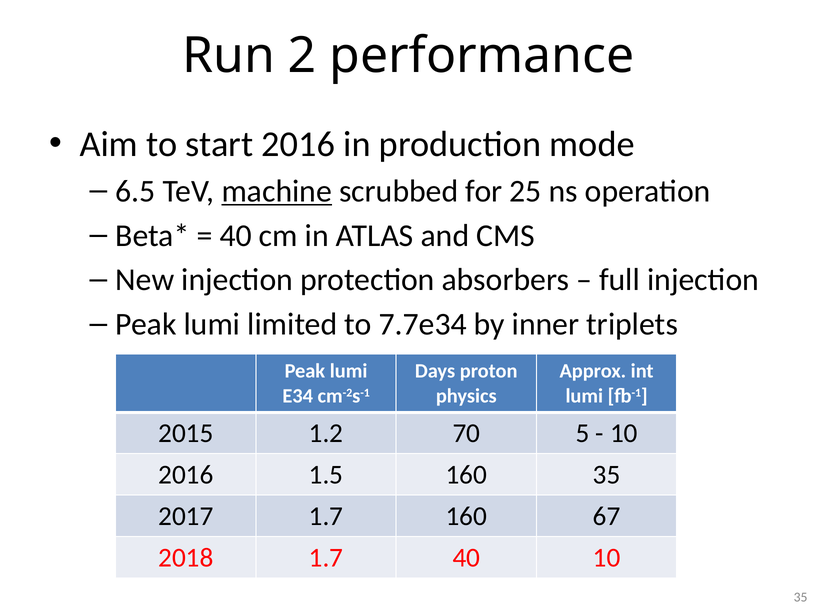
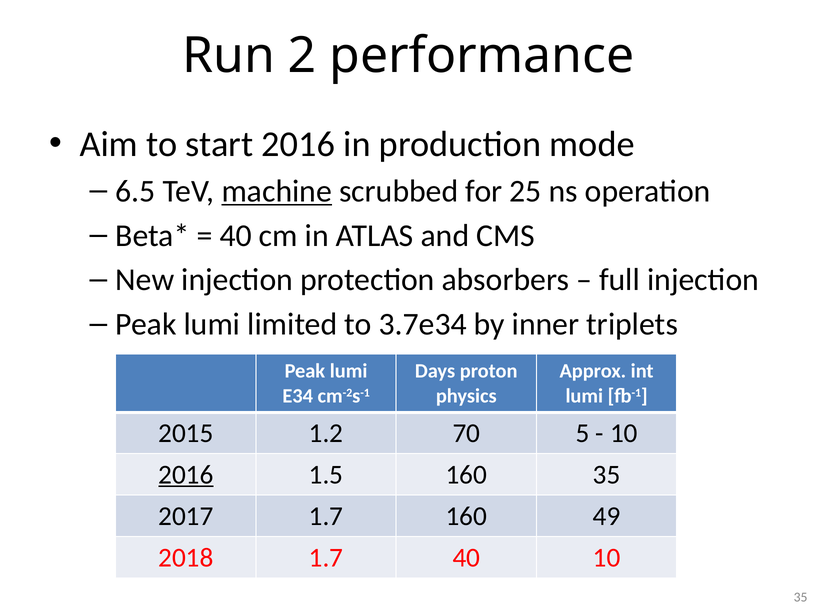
7.7e34: 7.7e34 -> 3.7e34 (423, 324)
2016 underline: none -> present (186, 474)
67: 67 -> 49 (607, 516)
